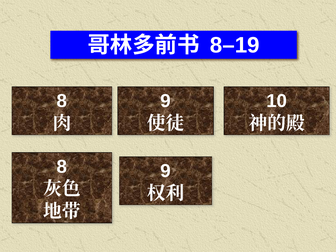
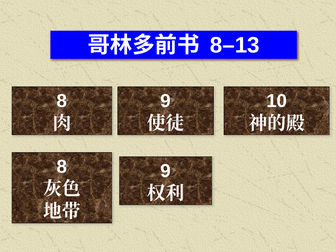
8–19: 8–19 -> 8–13 (235, 45)
